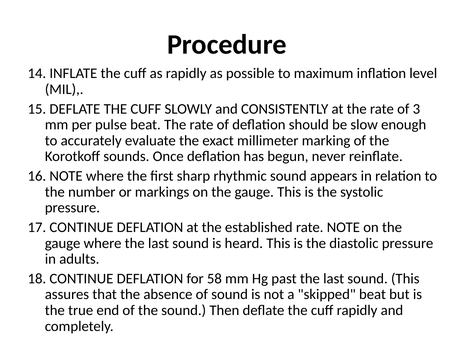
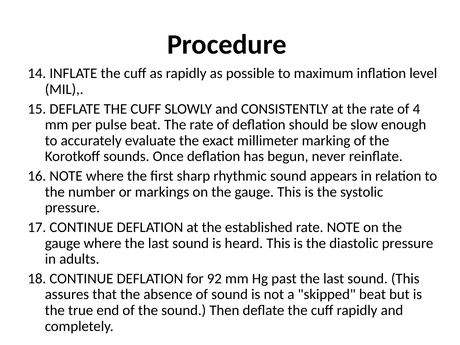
3: 3 -> 4 (416, 109)
58: 58 -> 92 (214, 279)
